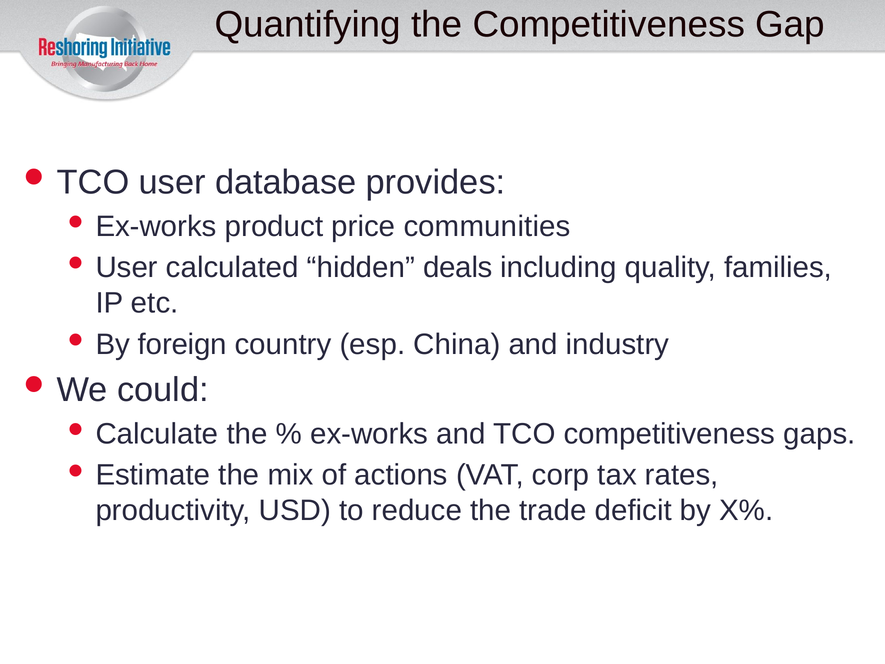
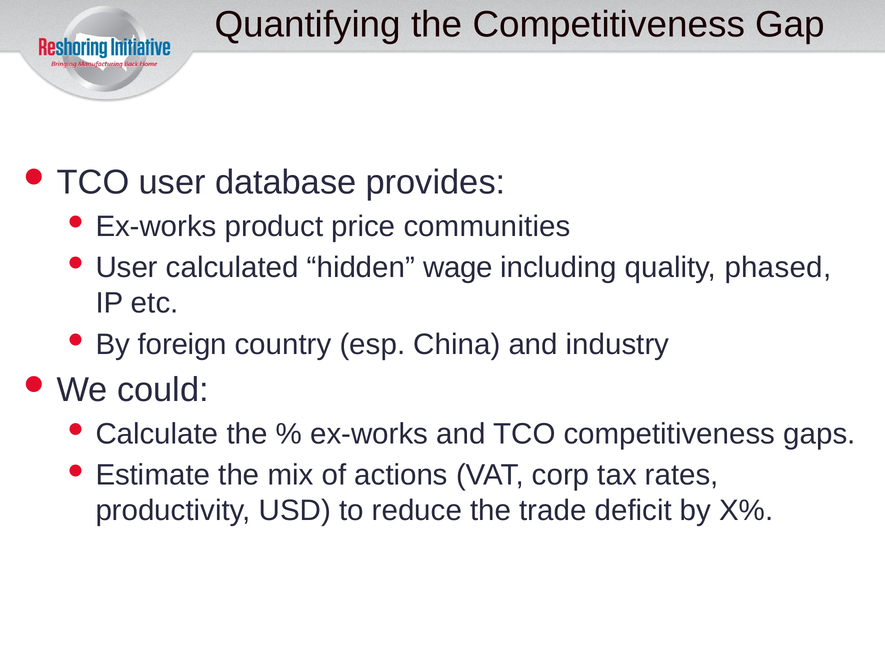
deals: deals -> wage (458, 268)
families: families -> phased (778, 268)
